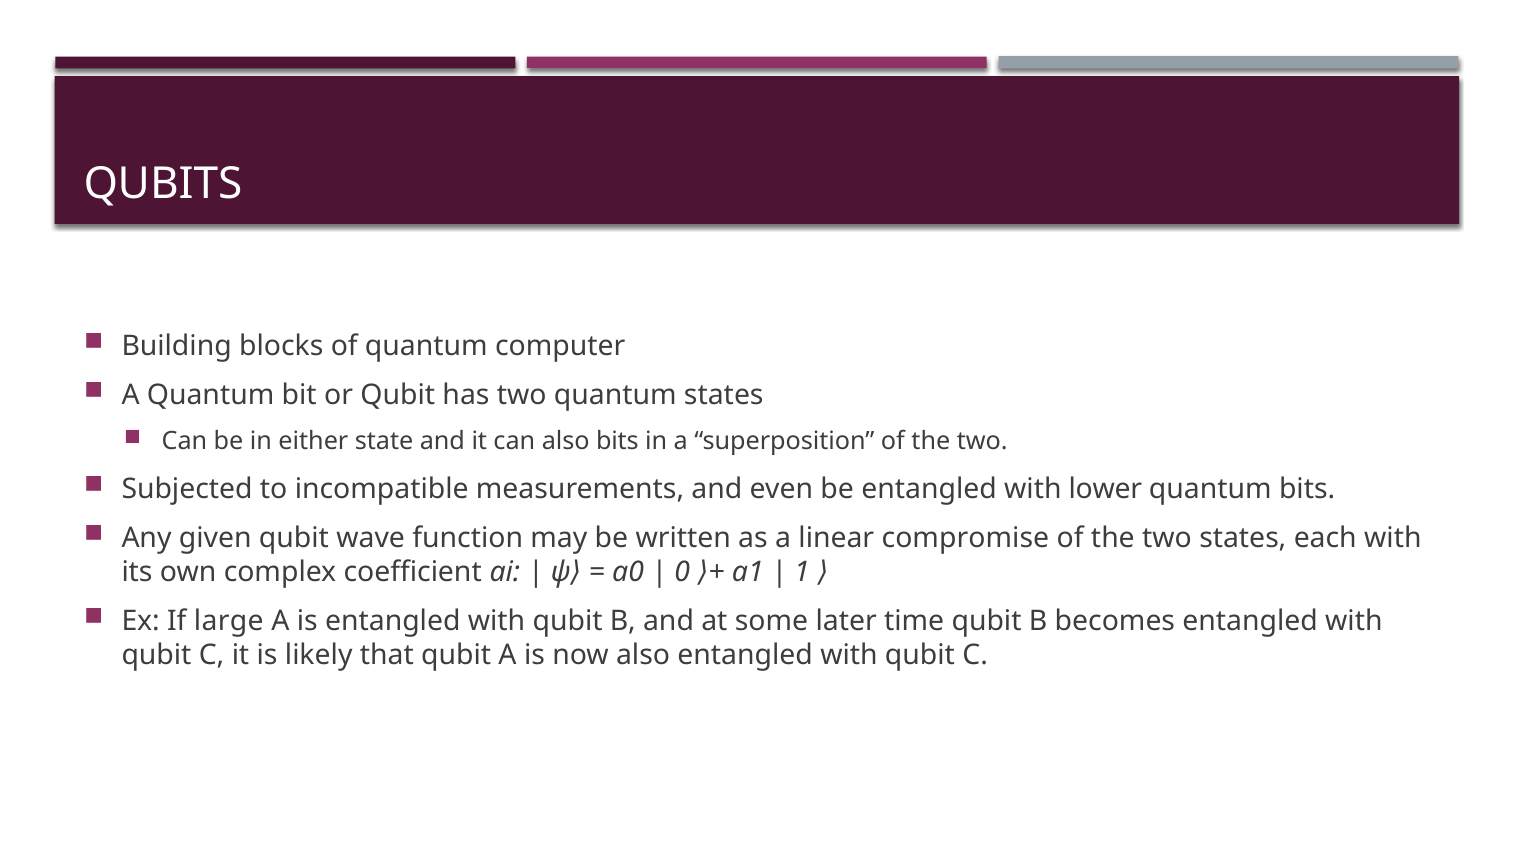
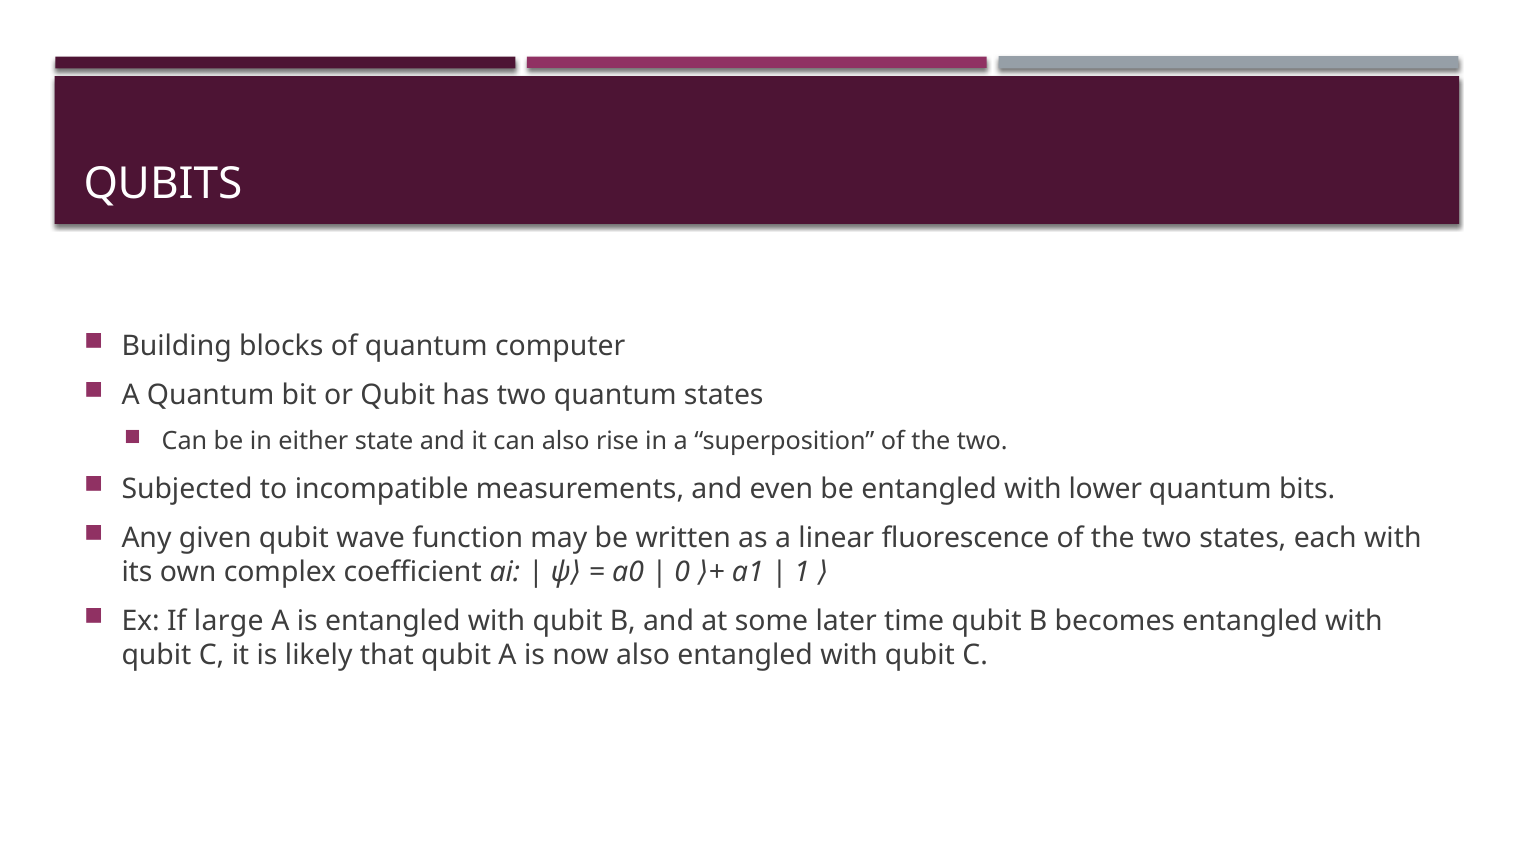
also bits: bits -> rise (617, 442)
compromise: compromise -> fluorescence (966, 539)
